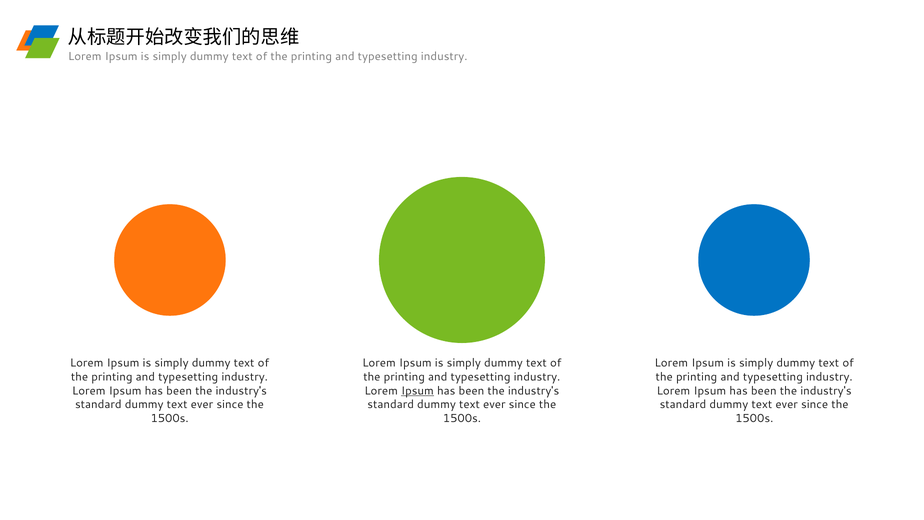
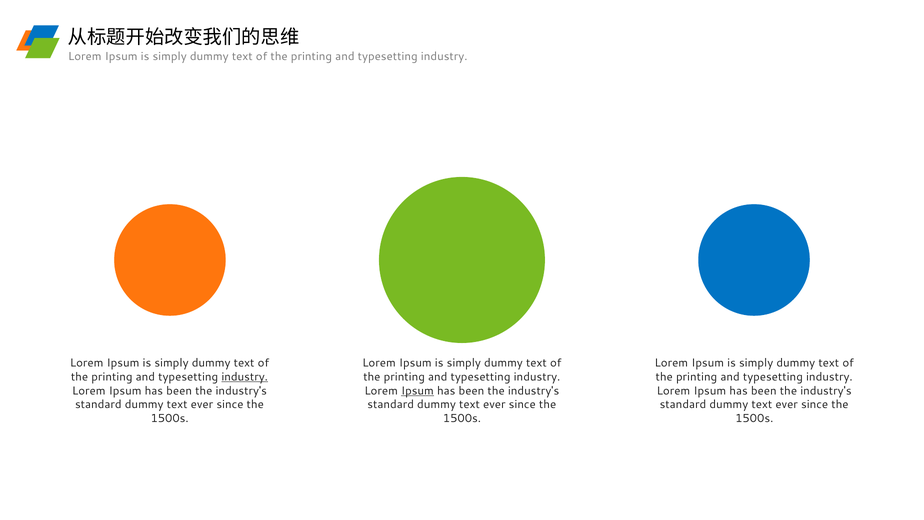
industry underline: none -> present (245, 377)
